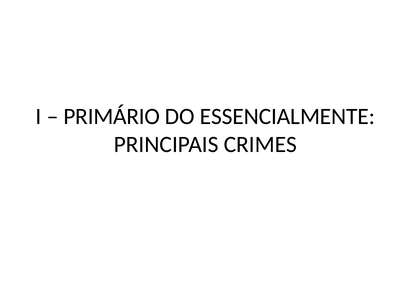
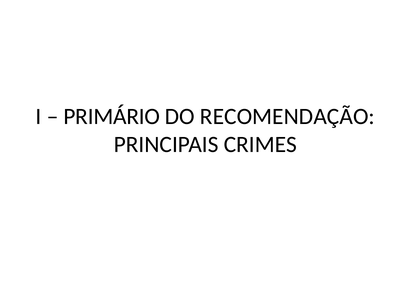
ESSENCIALMENTE: ESSENCIALMENTE -> RECOMENDAÇÃO (287, 116)
